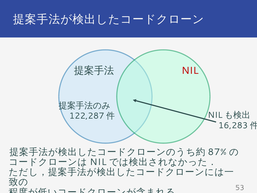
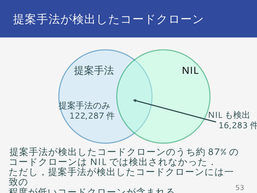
NIL colour: red -> black (190, 71)
